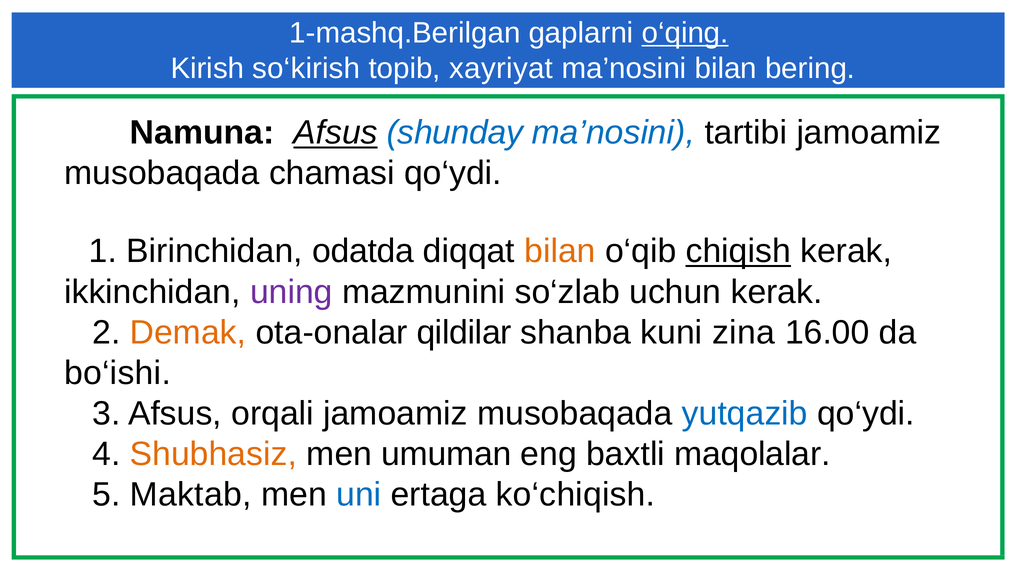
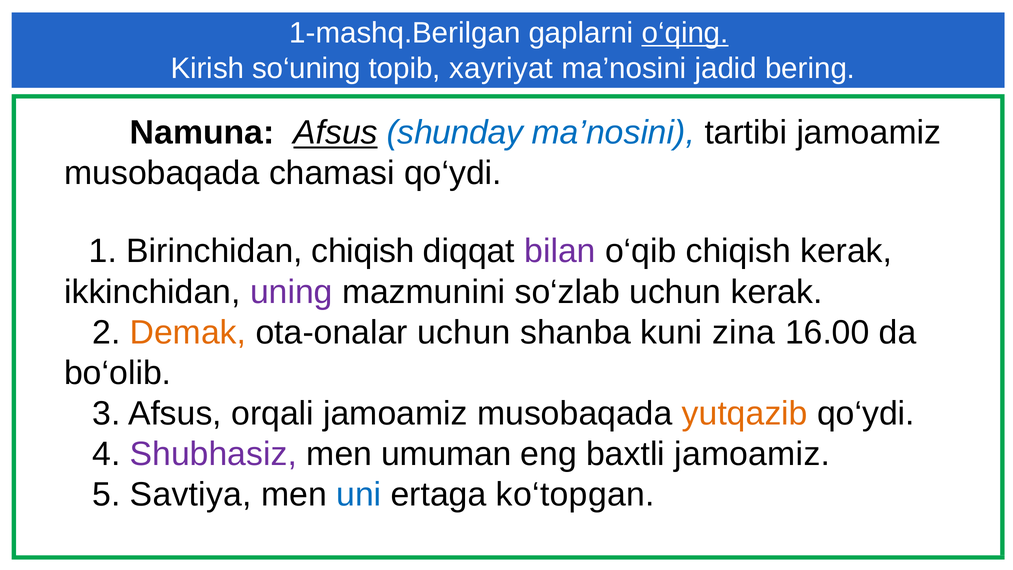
so‘kirish: so‘kirish -> so‘uning (307, 68)
ma’nosini bilan: bilan -> jadid (726, 68)
Birinchidan odatda: odatda -> chiqish (363, 251)
bilan colour: orange -> purple (560, 251)
chiqish underline: present -> none (738, 251)
ota-onalar qildilar: qildilar -> uchun (464, 332)
bo‘ishi: bo‘ishi -> bo‘olib (118, 373)
yutqazib colour: blue -> orange (745, 413)
Shubhasiz colour: orange -> purple (213, 454)
baxtli maqolalar: maqolalar -> jamoamiz (752, 454)
Maktab: Maktab -> Savtiya (191, 494)
ko‘chiqish: ko‘chiqish -> ko‘topgan (575, 494)
